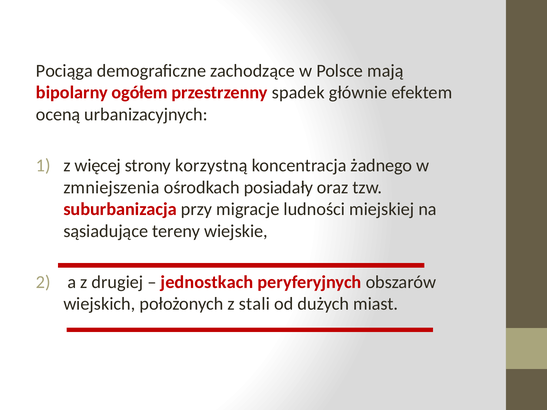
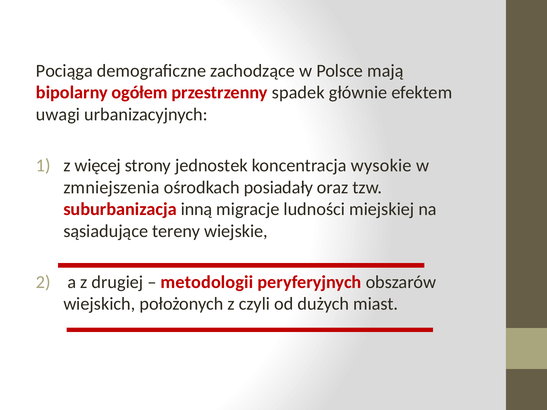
oceną: oceną -> uwagi (58, 115)
korzystną: korzystną -> jednostek (211, 166)
żadnego: żadnego -> wysokie (381, 166)
przy: przy -> inną (197, 209)
jednostkach: jednostkach -> metodologii (207, 282)
stali: stali -> czyli (255, 304)
